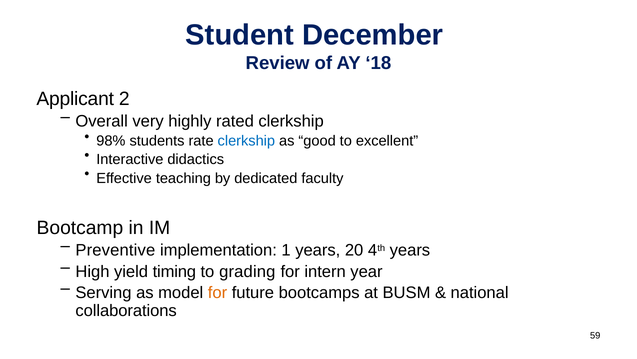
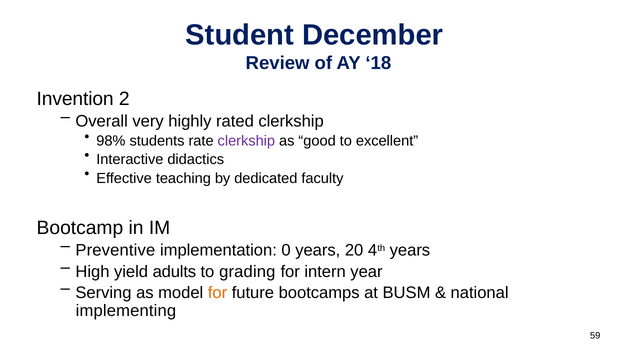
Applicant: Applicant -> Invention (75, 99)
clerkship colour: blue -> purple (246, 141)
1: 1 -> 0 (286, 250)
timing: timing -> adults (174, 271)
collaborations: collaborations -> implementing (126, 310)
